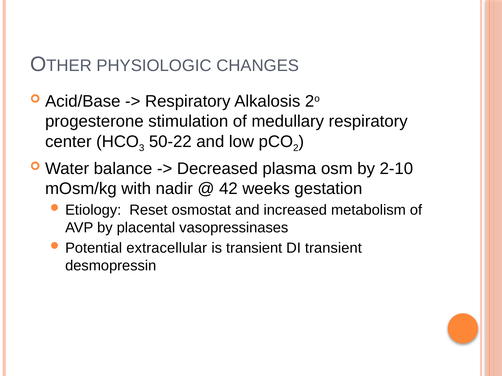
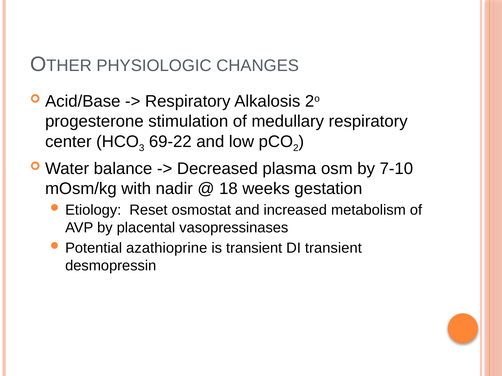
50-22: 50-22 -> 69-22 (170, 142)
2-10: 2-10 -> 7-10 (396, 169)
42: 42 -> 18 (228, 189)
extracellular: extracellular -> azathioprine (167, 248)
